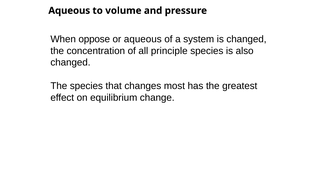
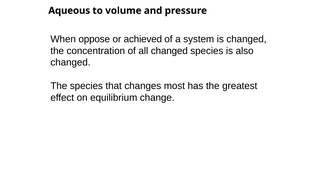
or aqueous: aqueous -> achieved (143, 39)
all principle: principle -> changed (169, 51)
